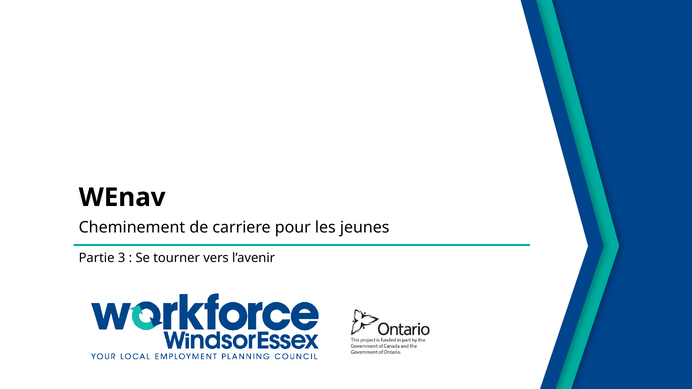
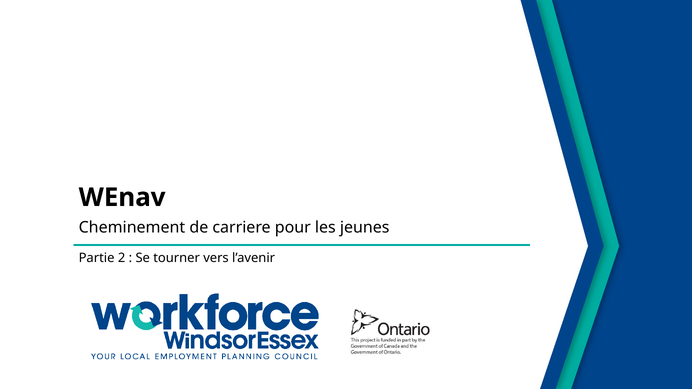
3: 3 -> 2 (122, 258)
